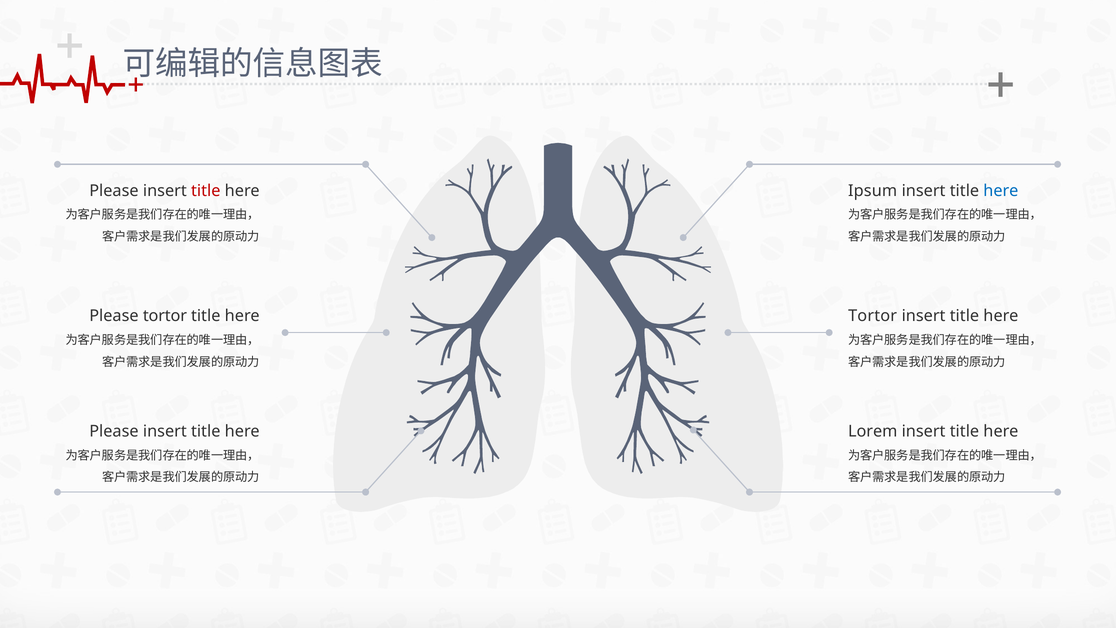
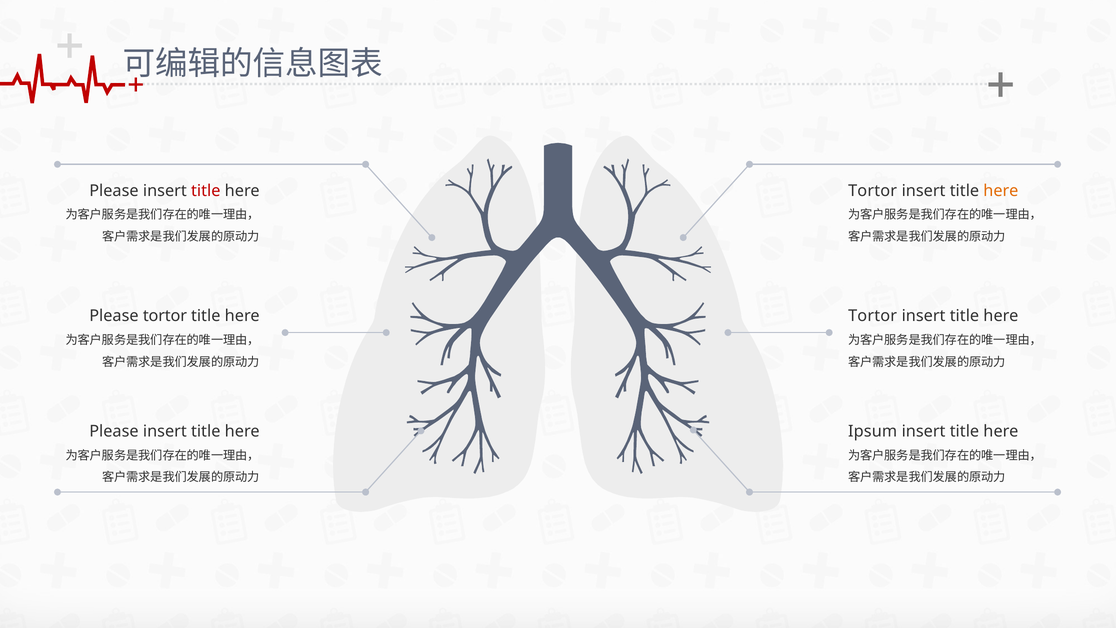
Ipsum: Ipsum -> Tortor (873, 191)
here colour: blue -> orange (1001, 191)
Lorem: Lorem -> Ipsum (873, 431)
